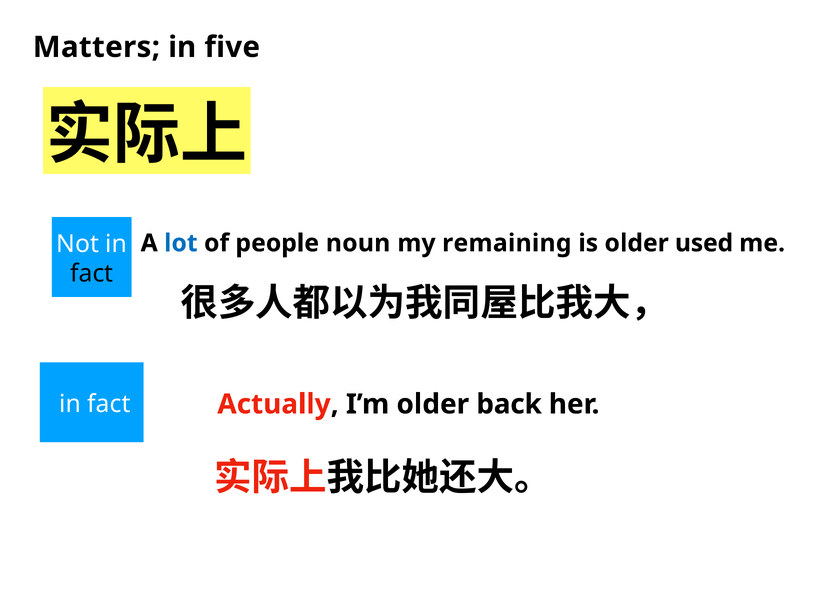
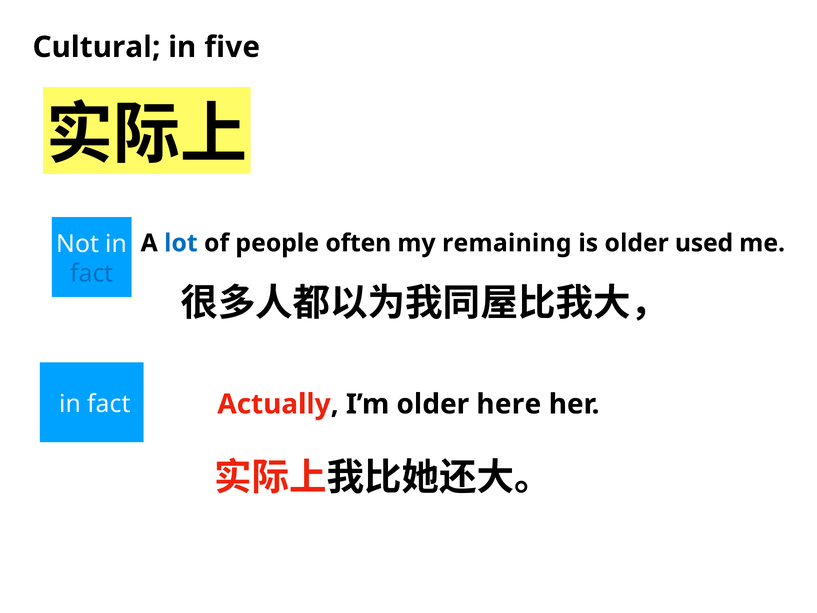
Matters: Matters -> Cultural (97, 47)
noun: noun -> often (358, 243)
fact colour: black -> blue (92, 273)
back: back -> here (509, 404)
